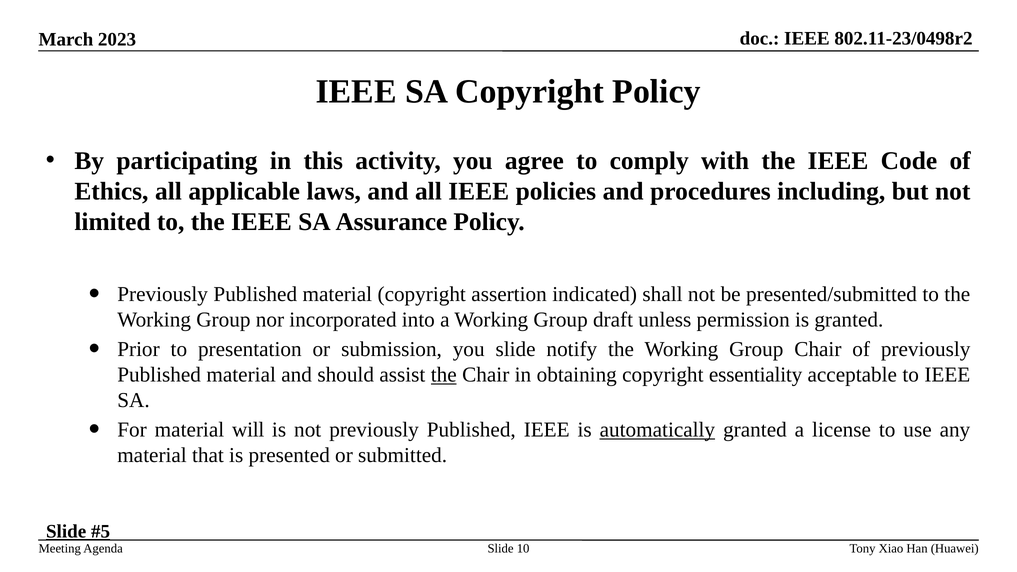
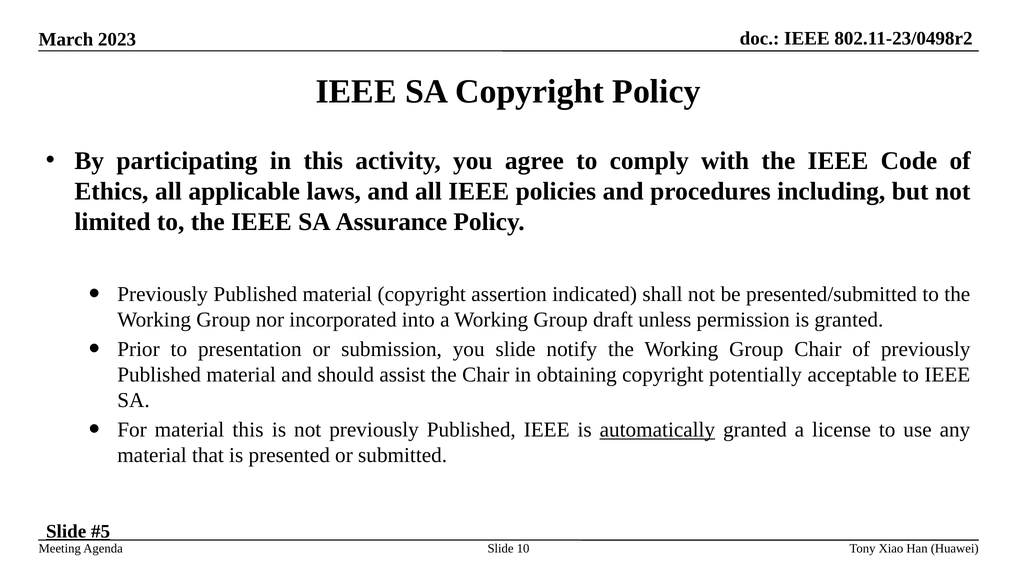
the underline: present -> none (444, 375)
essentiality: essentiality -> potentially (755, 375)
material will: will -> this (248, 430)
